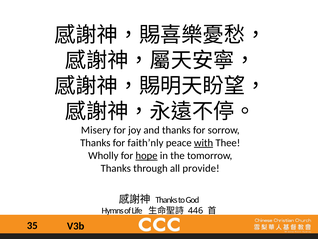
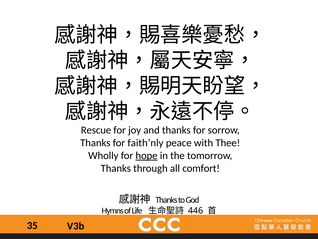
Misery: Misery -> Rescue (96, 130)
with underline: present -> none (204, 143)
provide: provide -> comfort (201, 168)
